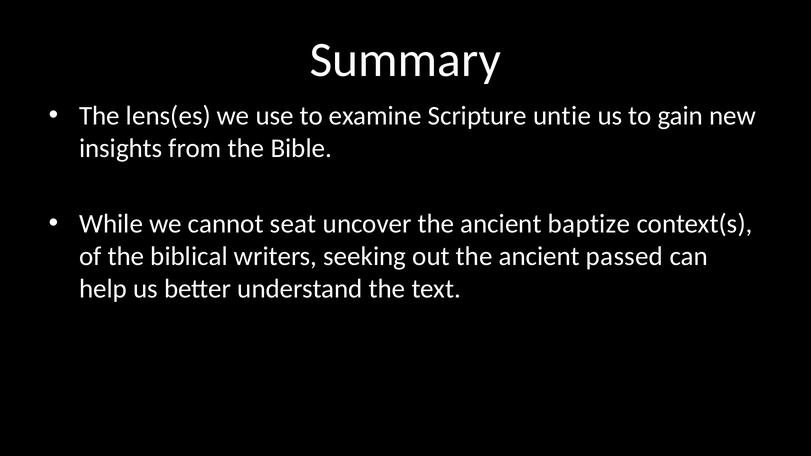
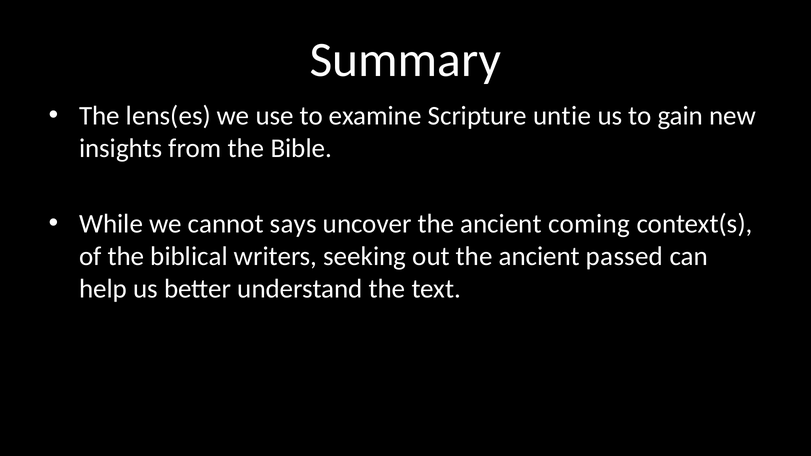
seat: seat -> says (293, 224)
baptize: baptize -> coming (589, 224)
